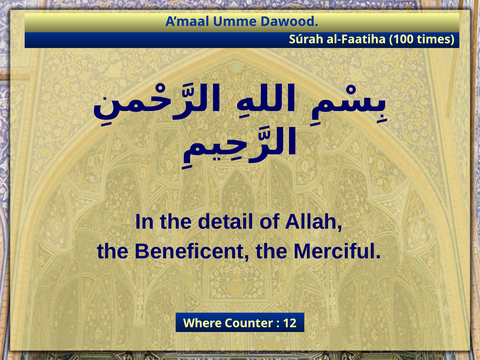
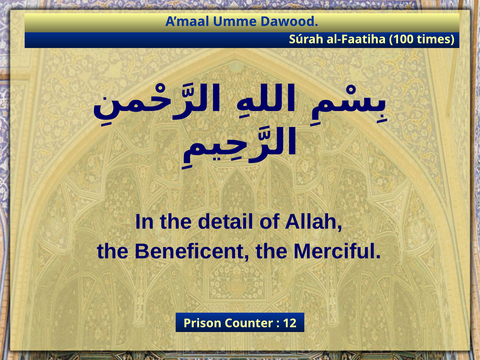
Where: Where -> Prison (202, 323)
